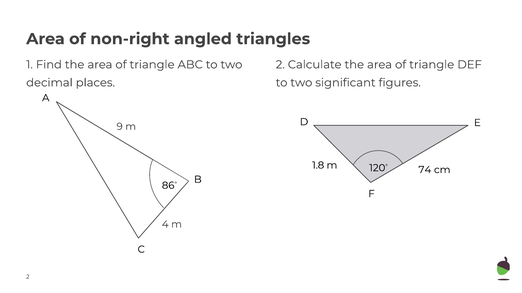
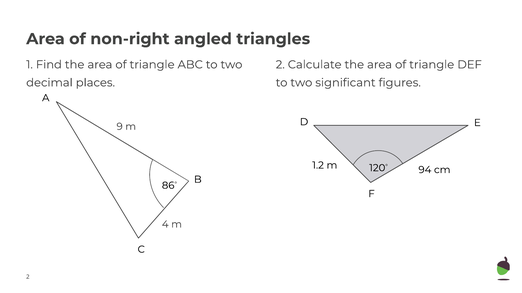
1.8: 1.8 -> 1.2 (318, 166)
74: 74 -> 94 (425, 170)
